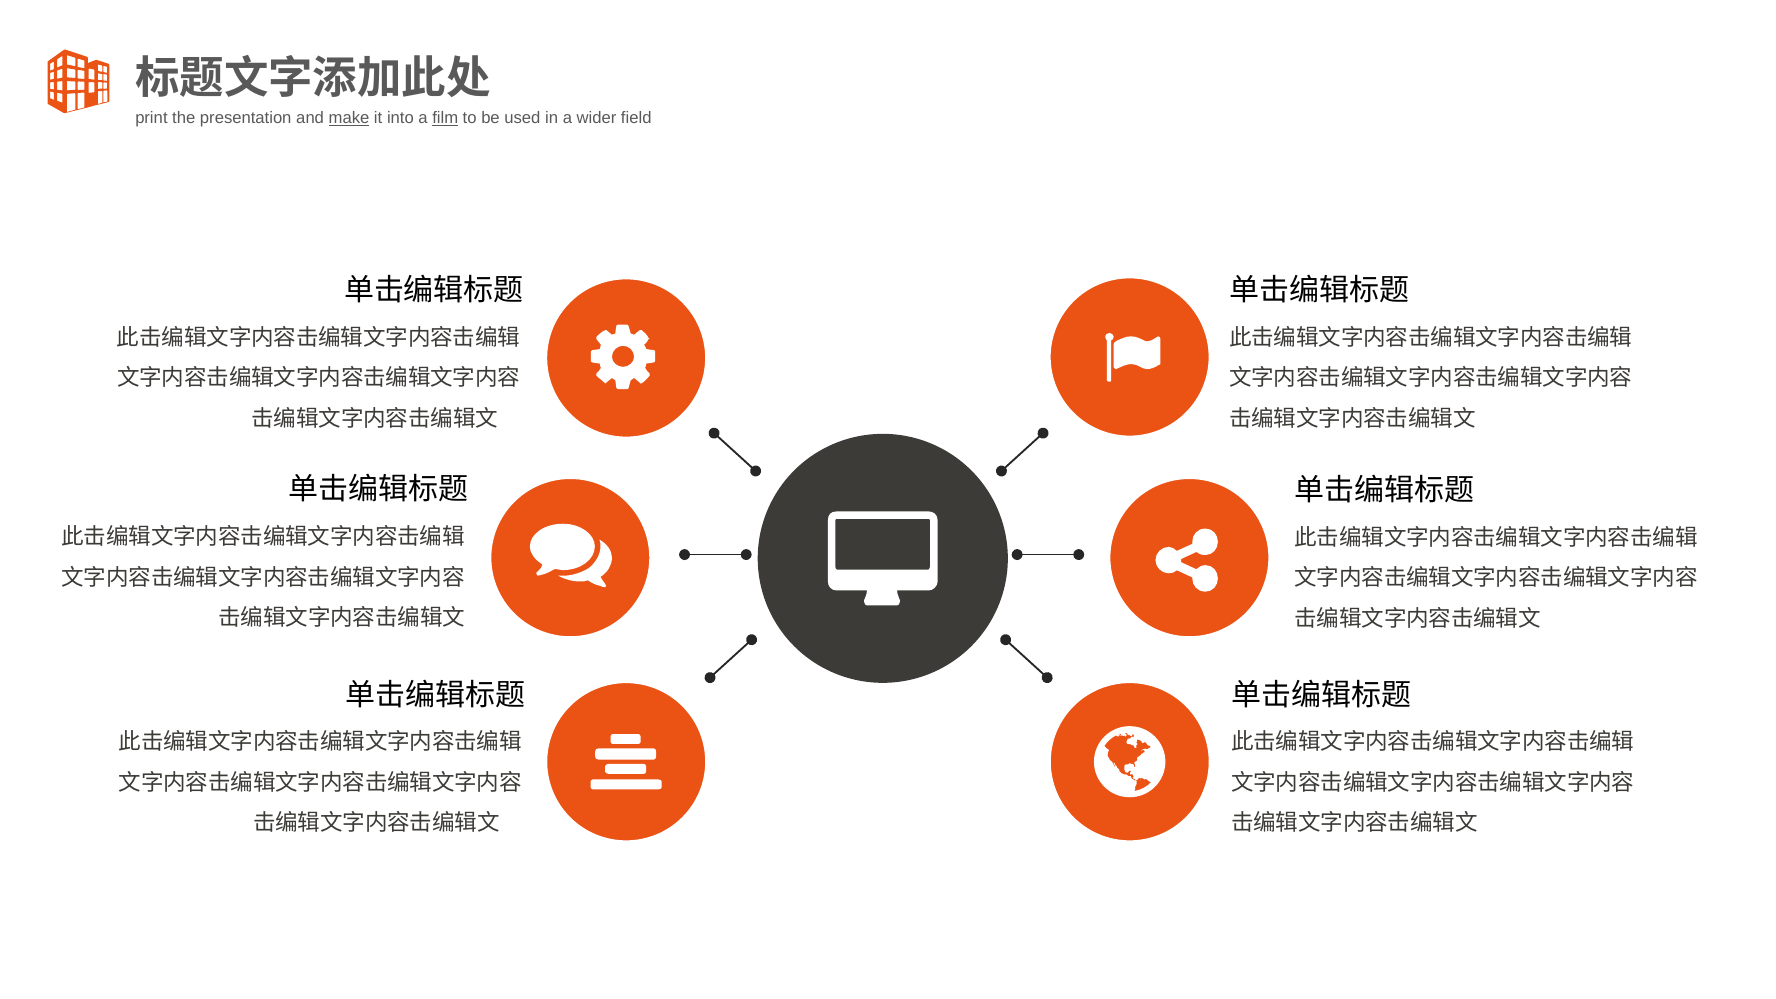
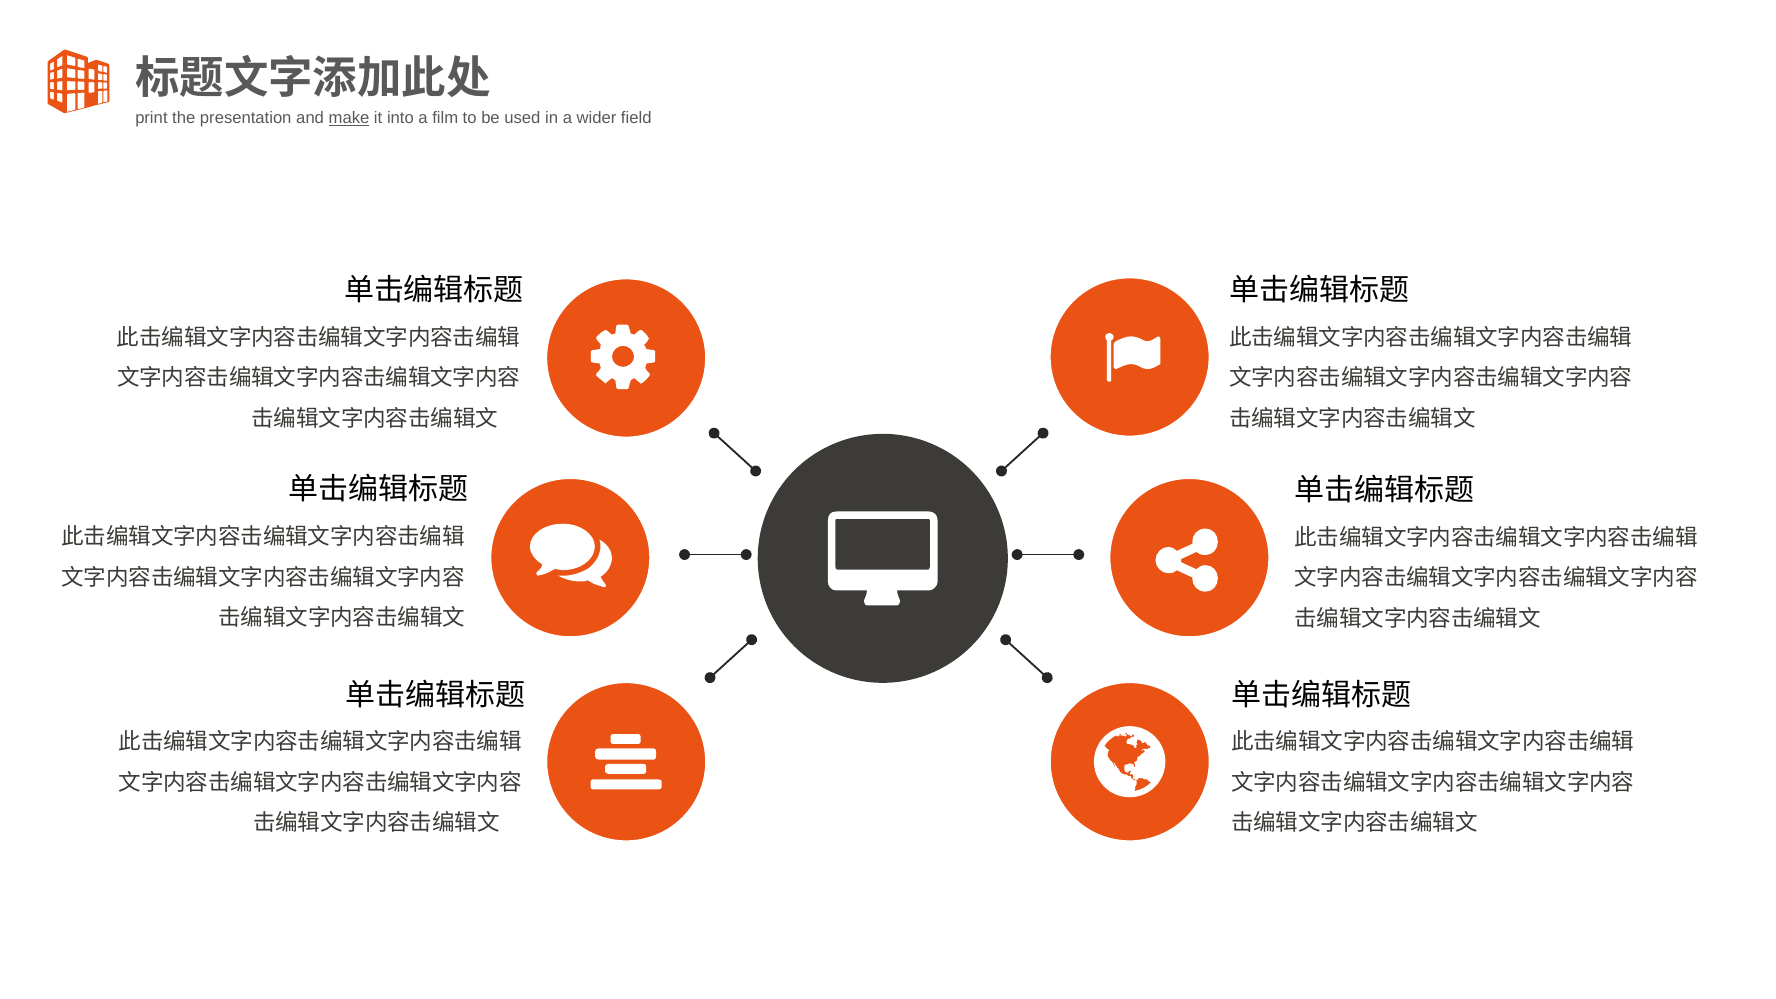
film underline: present -> none (445, 118)
